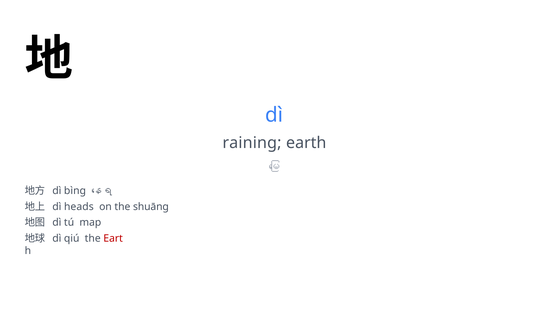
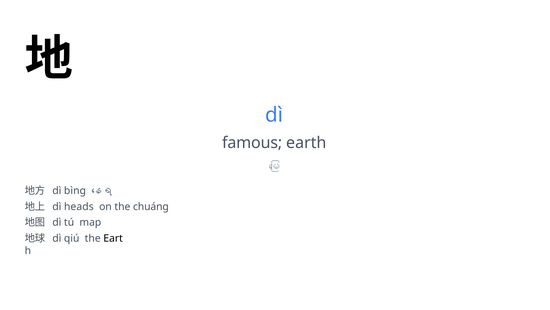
raining: raining -> famous (252, 143)
shuāng: shuāng -> chuáng (151, 206)
Eart colour: red -> black (113, 238)
